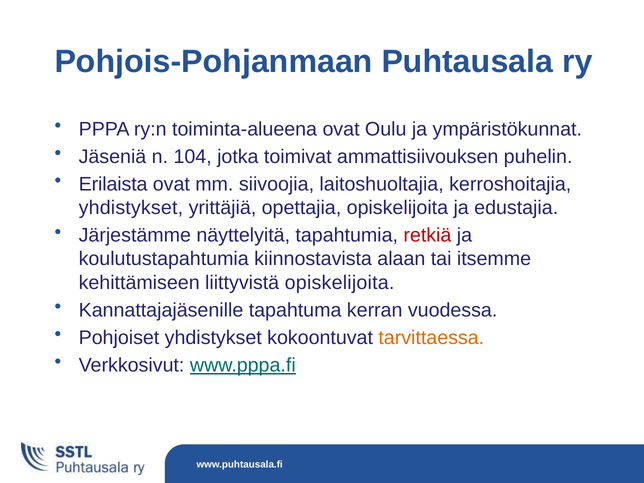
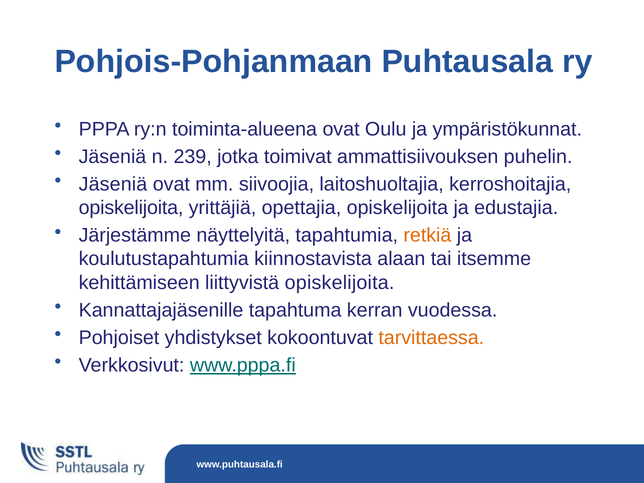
104: 104 -> 239 (193, 157)
Erilaista: Erilaista -> Jäseniä (113, 184)
yhdistykset: yhdistykset -> opiskelijoita (131, 208)
retkiä colour: red -> orange (427, 235)
